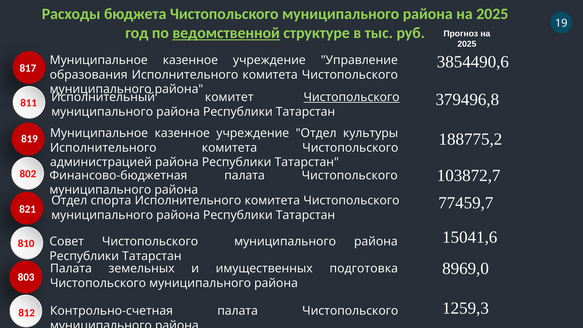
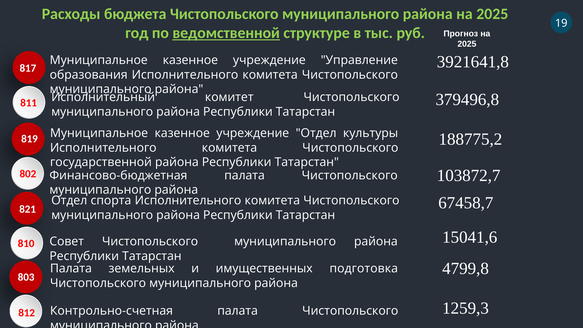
3854490,6: 3854490,6 -> 3921641,8 (473, 62)
Чистопольского underline: present -> none (352, 97)
администрацией: администрацией -> государственной (101, 162)
77459,7: 77459,7 -> 67458,7 (466, 203)
8969,0: 8969,0 -> 4799,8 (466, 269)
